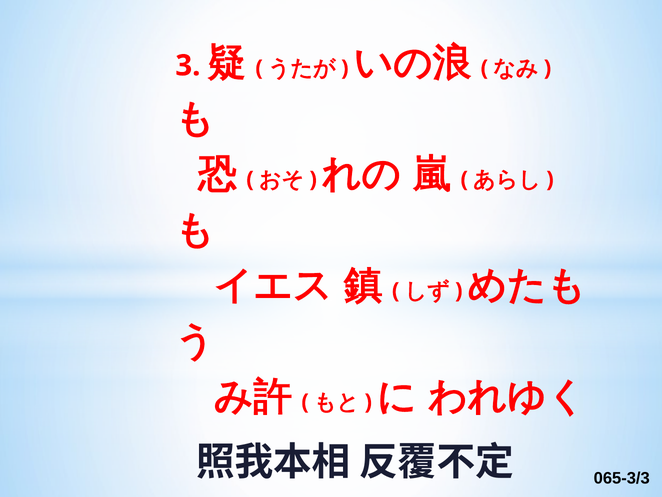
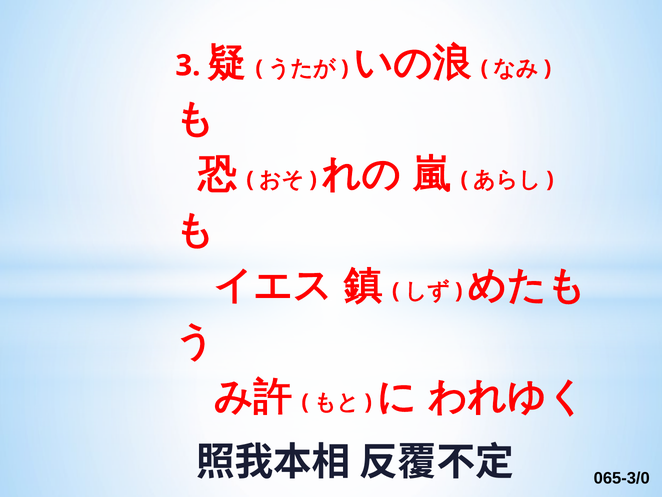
065-3/3: 065-3/3 -> 065-3/0 (622, 478)
